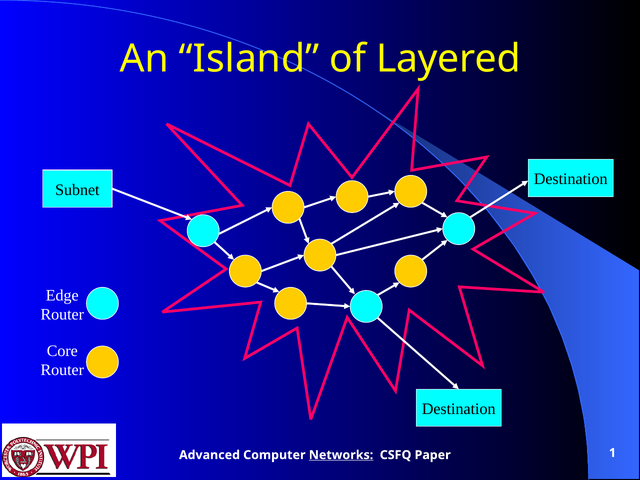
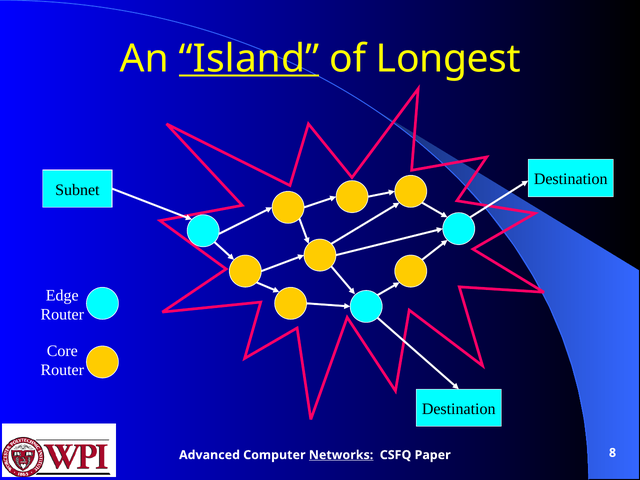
Island underline: none -> present (249, 59)
Layered: Layered -> Longest (448, 59)
1: 1 -> 8 (613, 453)
